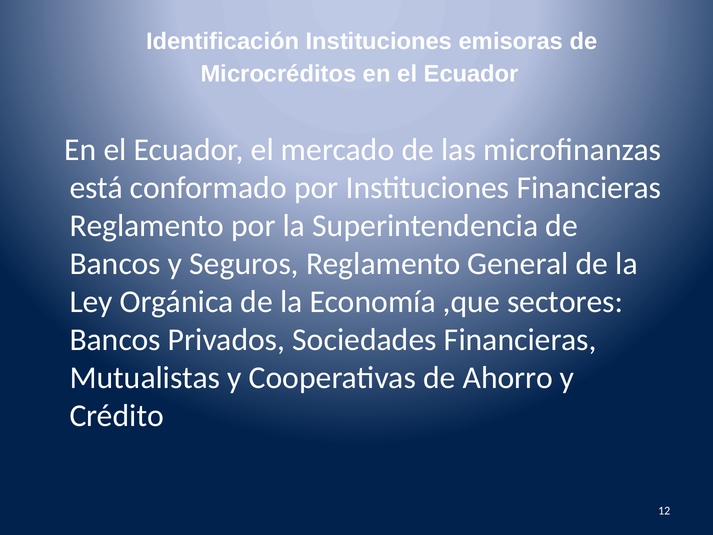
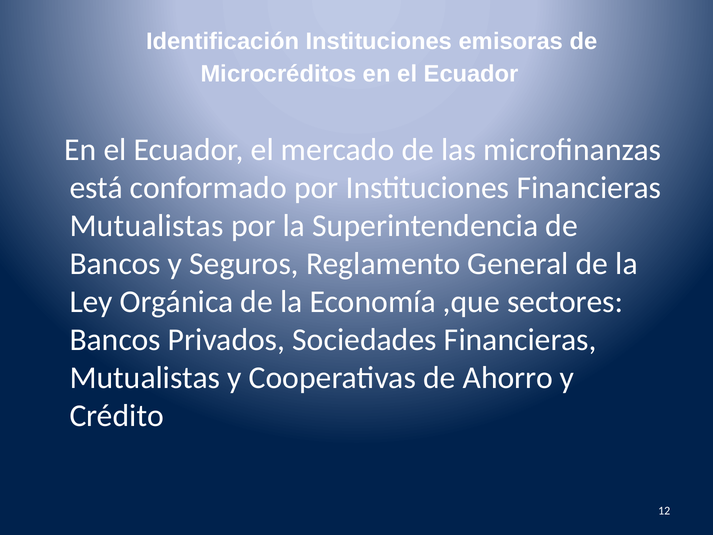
Reglamento: Reglamento -> Mutualistas (147, 226)
